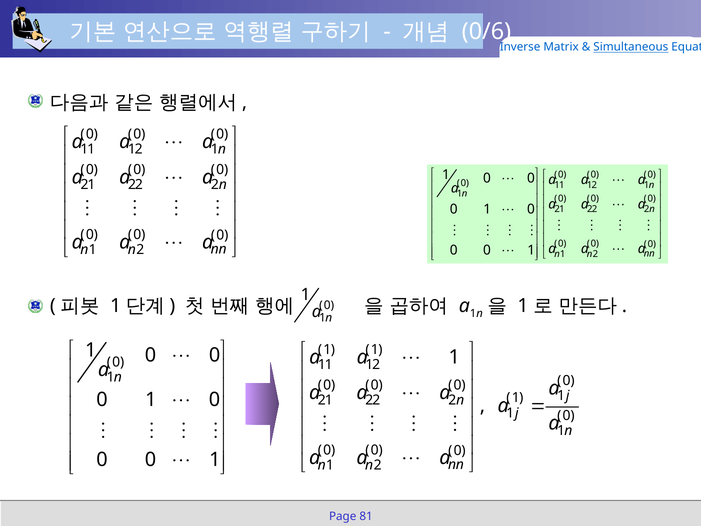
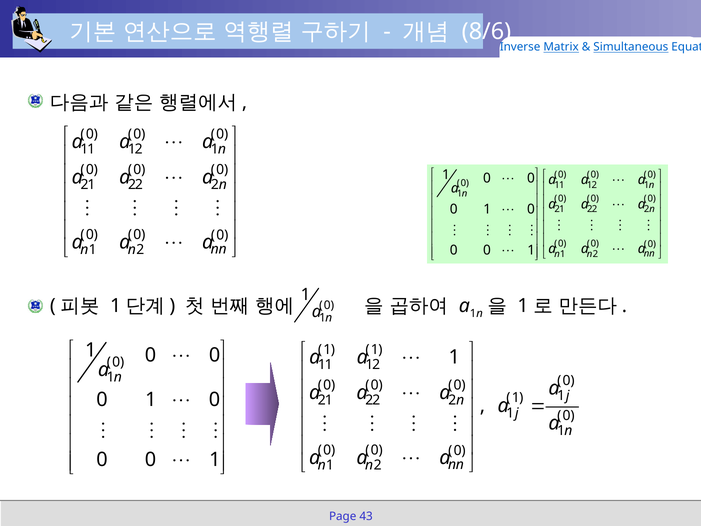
0/6: 0/6 -> 8/6 (486, 32)
Matrix underline: none -> present (561, 47)
81: 81 -> 43 (366, 516)
